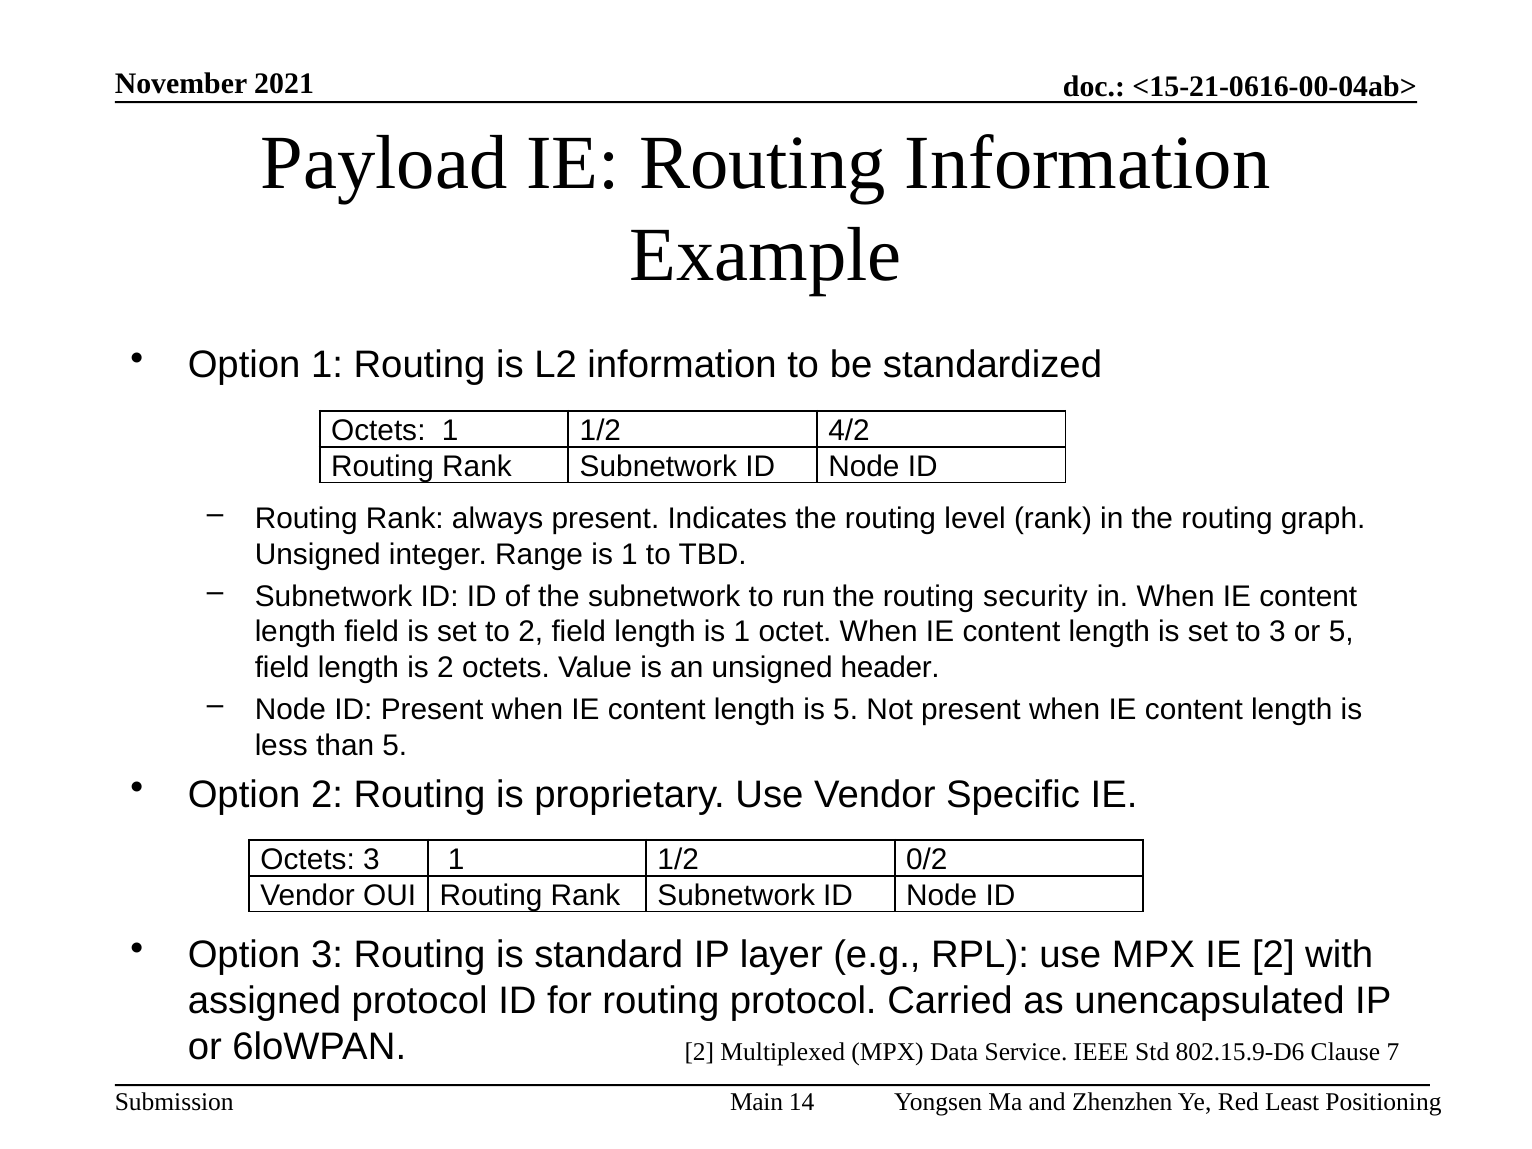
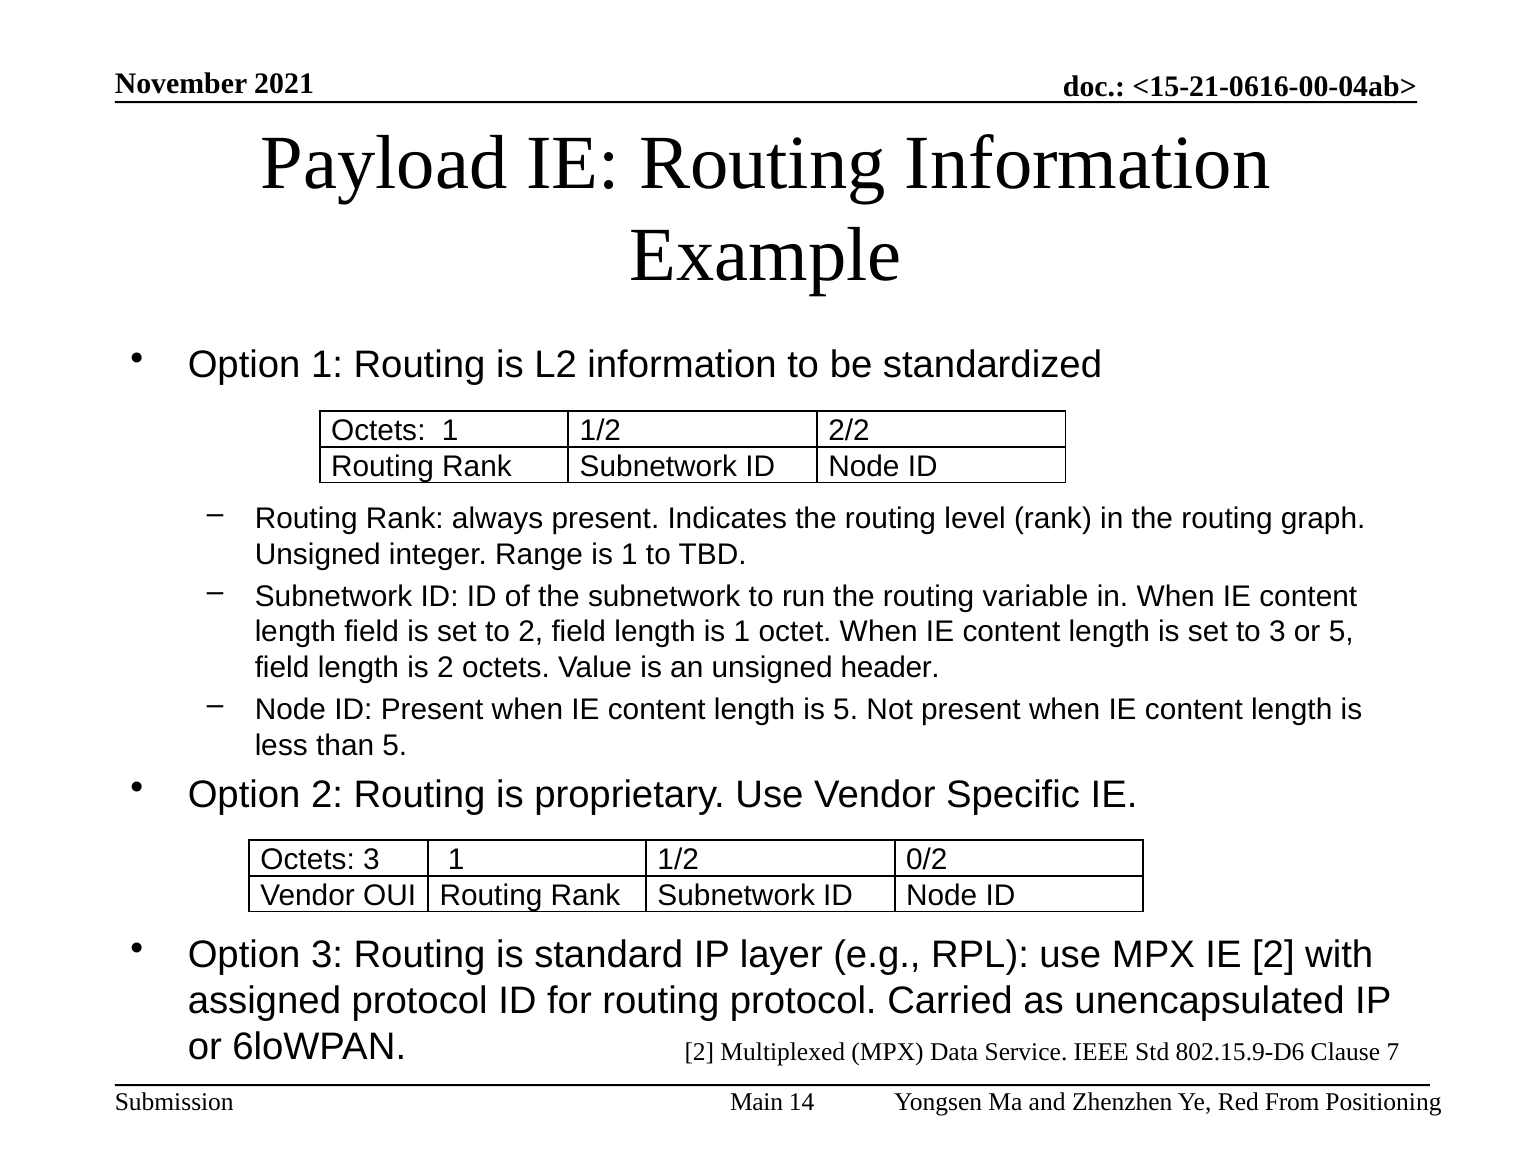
4/2: 4/2 -> 2/2 (849, 430)
security: security -> variable (1035, 596)
Least: Least -> From (1292, 1102)
